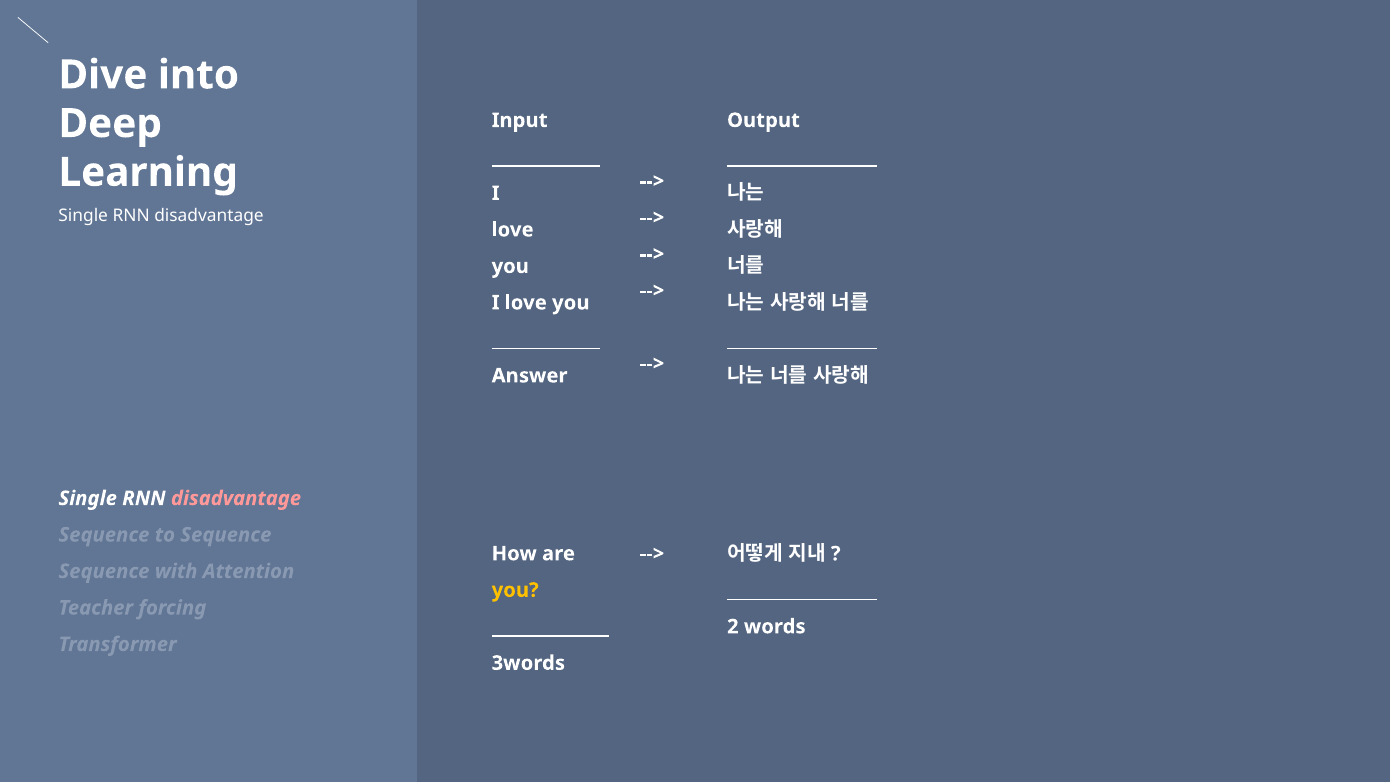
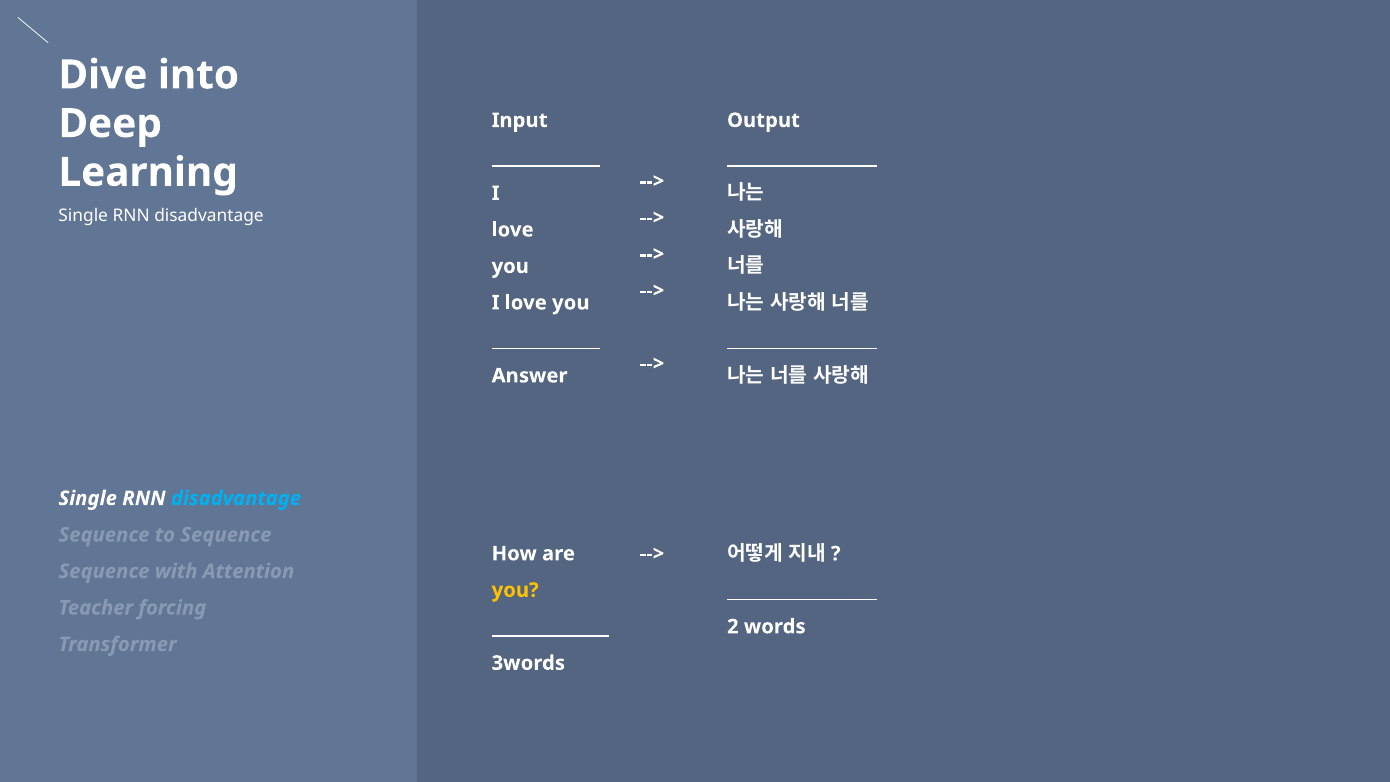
disadvantage colour: pink -> light blue (236, 498)
